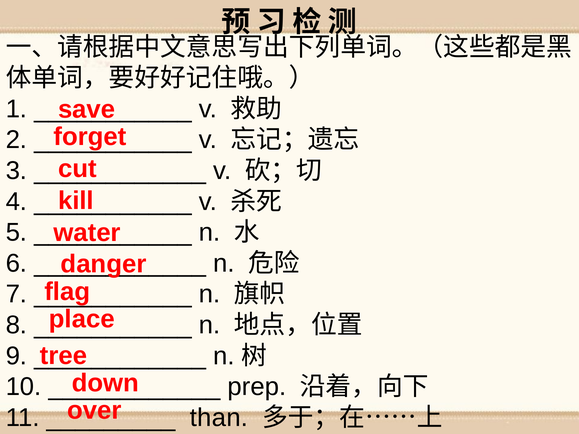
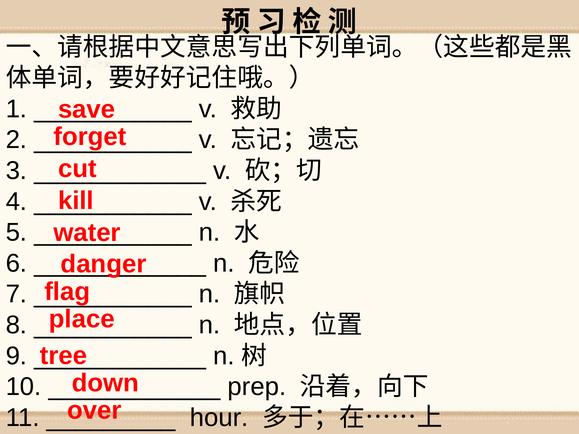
than: than -> hour (219, 418)
